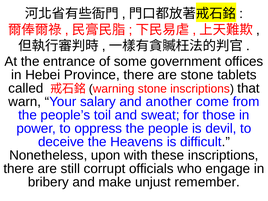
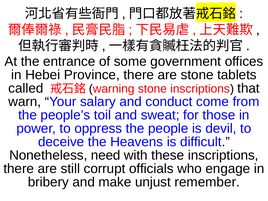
another: another -> conduct (169, 102)
upon: upon -> need (106, 155)
